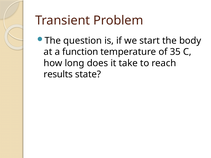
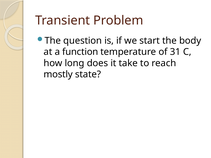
35: 35 -> 31 (175, 52)
results: results -> mostly (58, 75)
